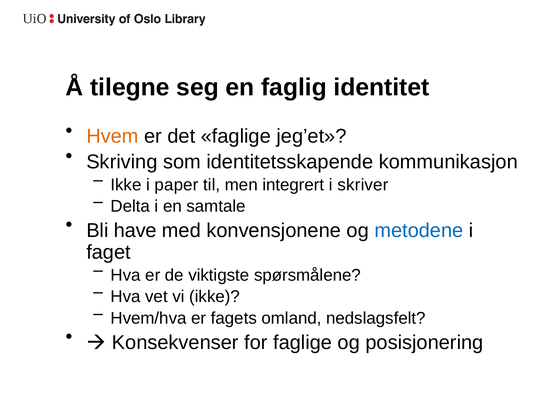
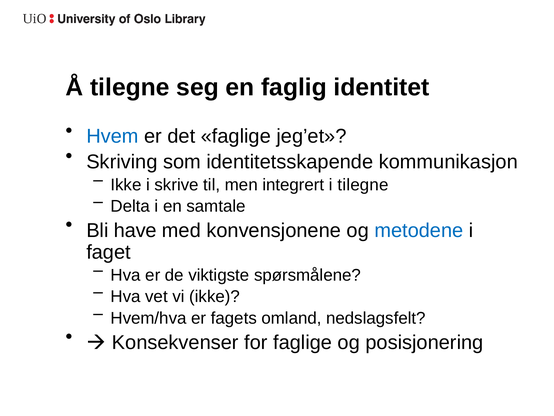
Hvem colour: orange -> blue (112, 136)
paper: paper -> skrive (177, 185)
i skriver: skriver -> tilegne (363, 185)
